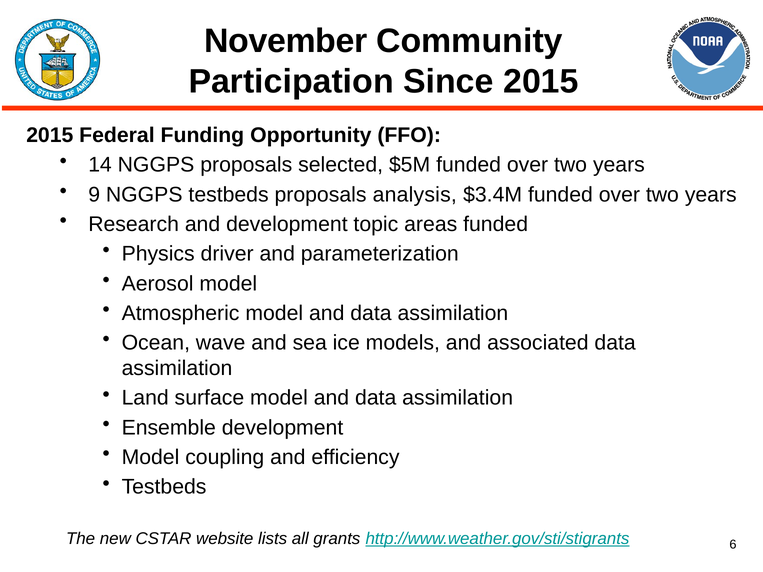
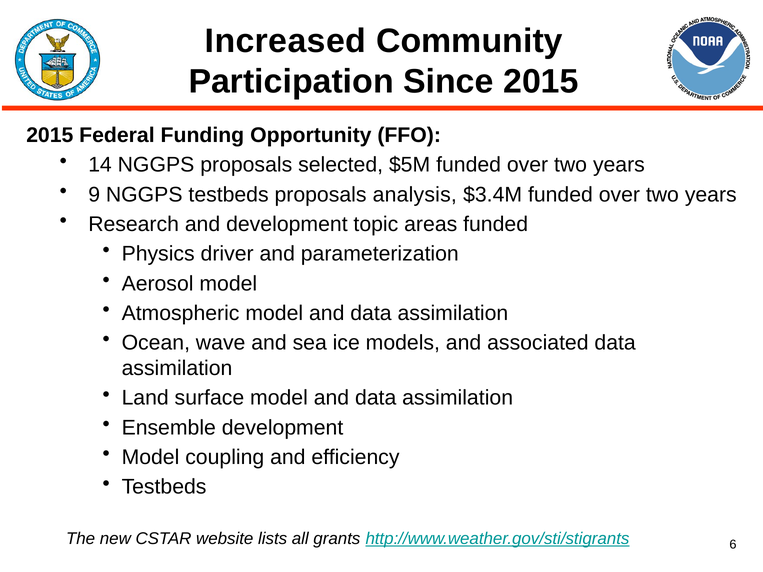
November: November -> Increased (285, 41)
